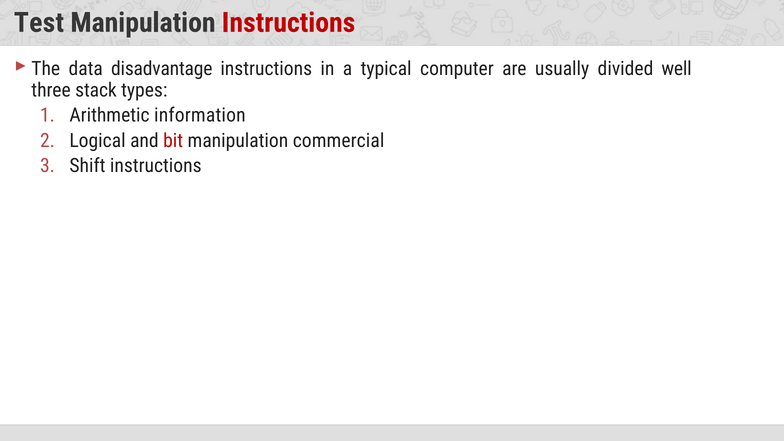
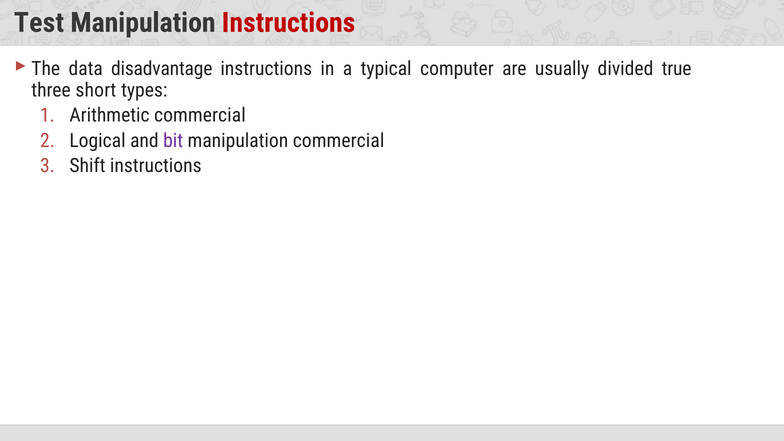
well: well -> true (677, 69)
stack: stack -> short (96, 90)
Arithmetic information: information -> commercial (200, 115)
bit colour: red -> purple (173, 141)
